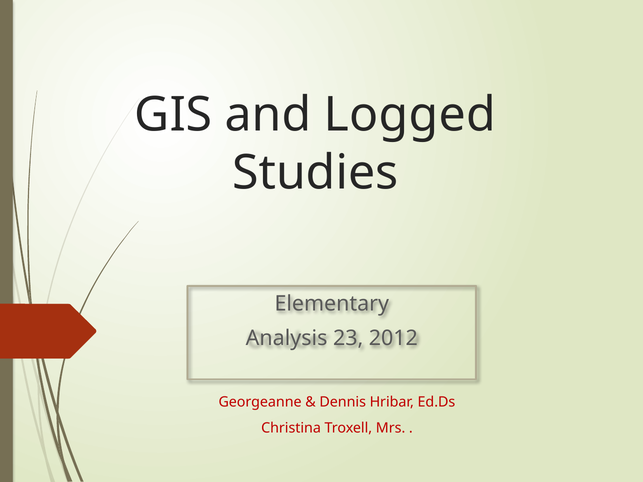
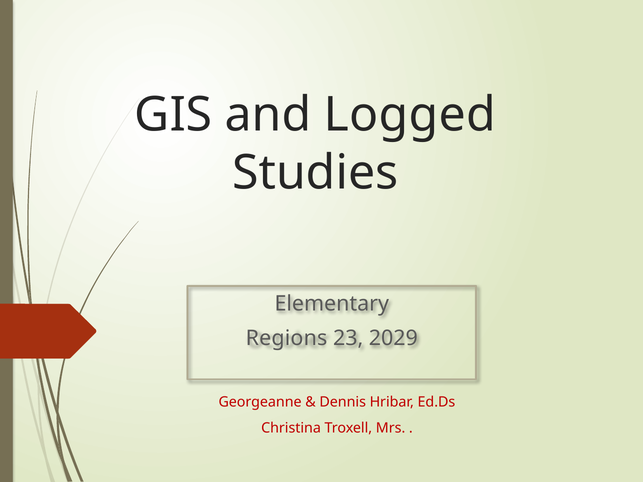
Analysis: Analysis -> Regions (286, 338)
2012: 2012 -> 2029 (393, 338)
